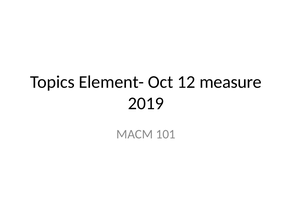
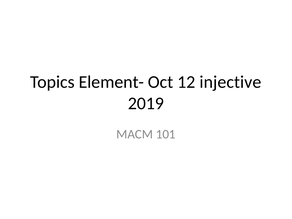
measure: measure -> injective (230, 82)
